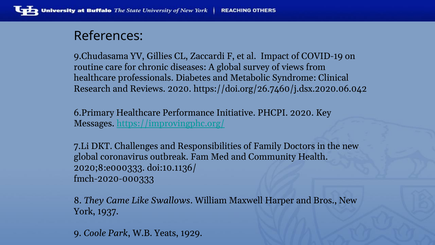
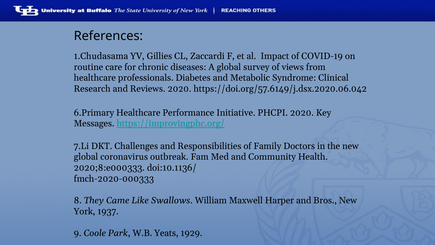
9.Chudasama: 9.Chudasama -> 1.Chudasama (101, 56)
https://doi.org/26.7460/j.dsx.2020.06.042: https://doi.org/26.7460/j.dsx.2020.06.042 -> https://doi.org/57.6149/j.dsx.2020.06.042 (280, 89)
